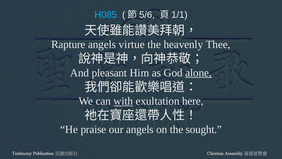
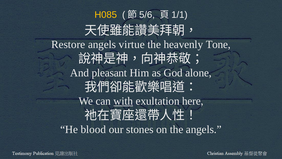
H085 colour: light blue -> yellow (106, 15)
Rapture: Rapture -> Restore (68, 44)
Thee: Thee -> Tone (218, 44)
alone underline: present -> none (199, 73)
praise: praise -> blood (93, 129)
our angels: angels -> stones (140, 129)
the sought: sought -> angels (204, 129)
